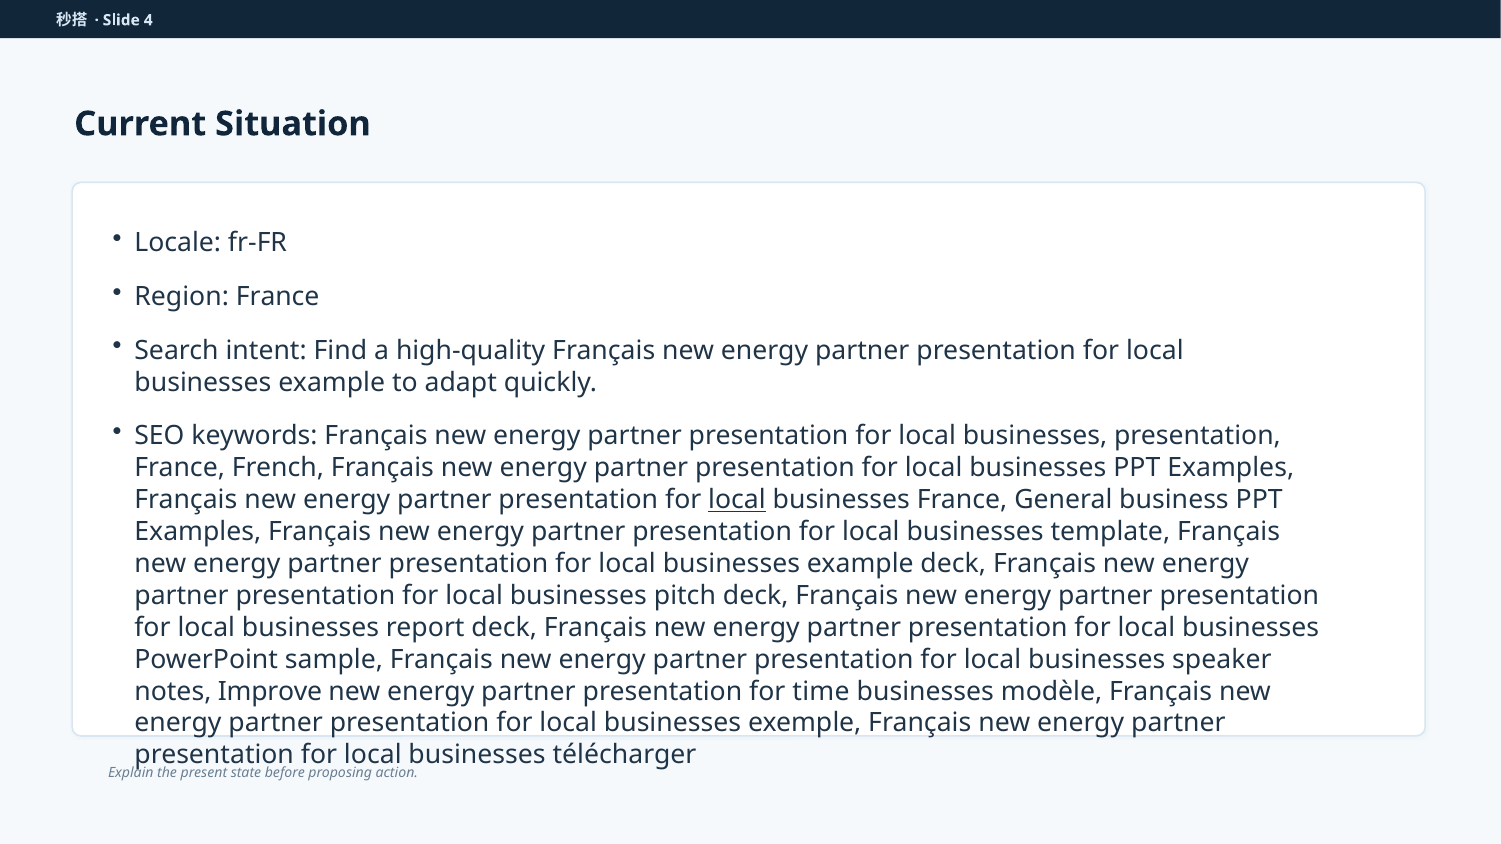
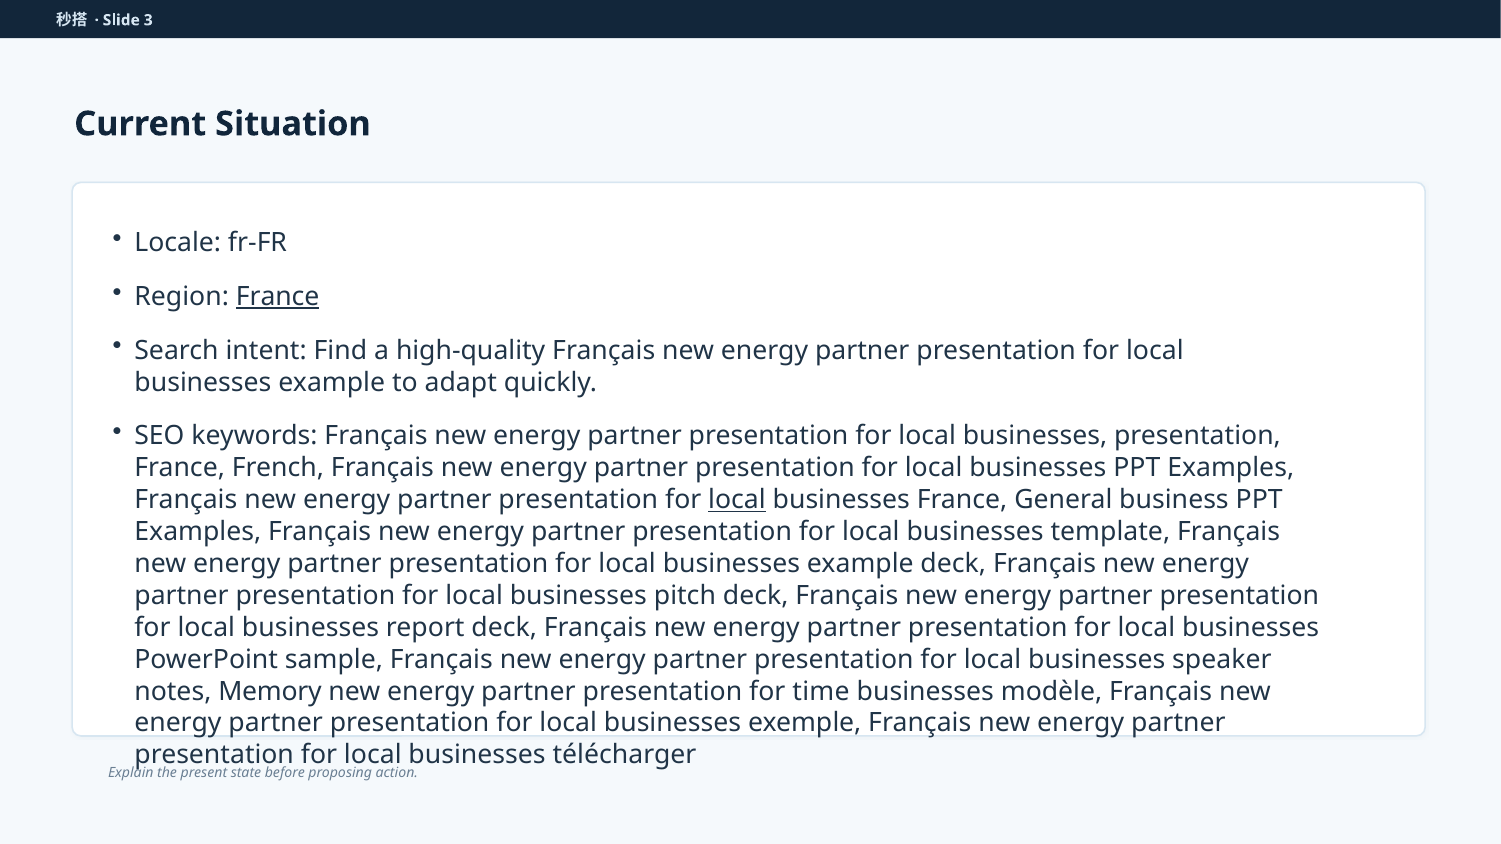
4: 4 -> 3 (148, 20)
France underline: none -> present (278, 297)
Improve: Improve -> Memory (270, 692)
